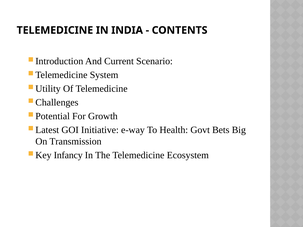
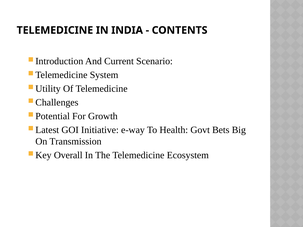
Infancy: Infancy -> Overall (68, 155)
